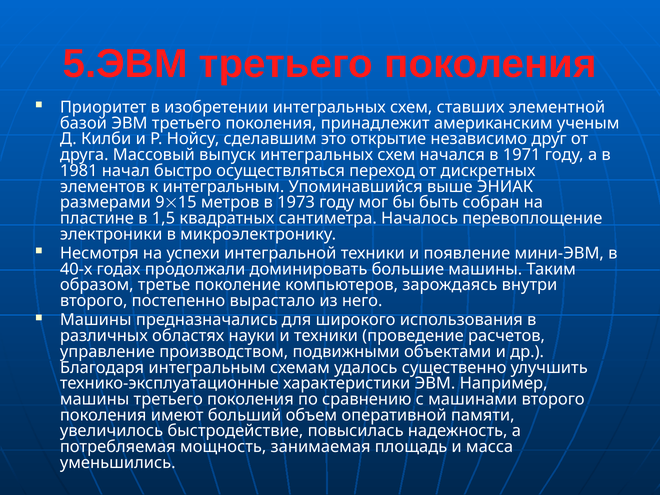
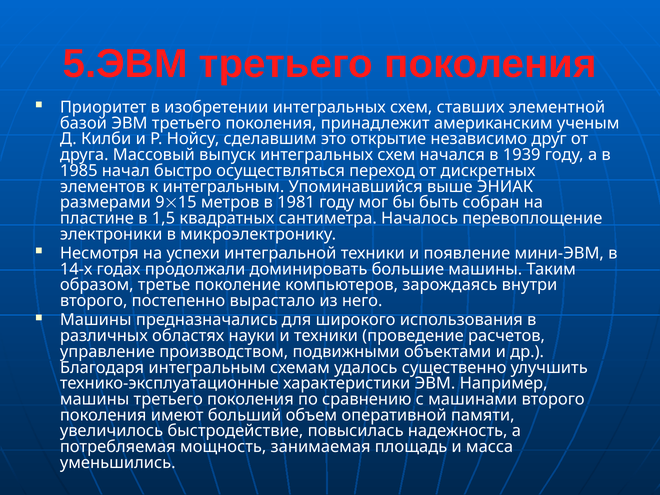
1971: 1971 -> 1939 (522, 155)
1981: 1981 -> 1985 (79, 171)
1973: 1973 -> 1981 (296, 202)
40-х: 40-х -> 14-х (76, 269)
